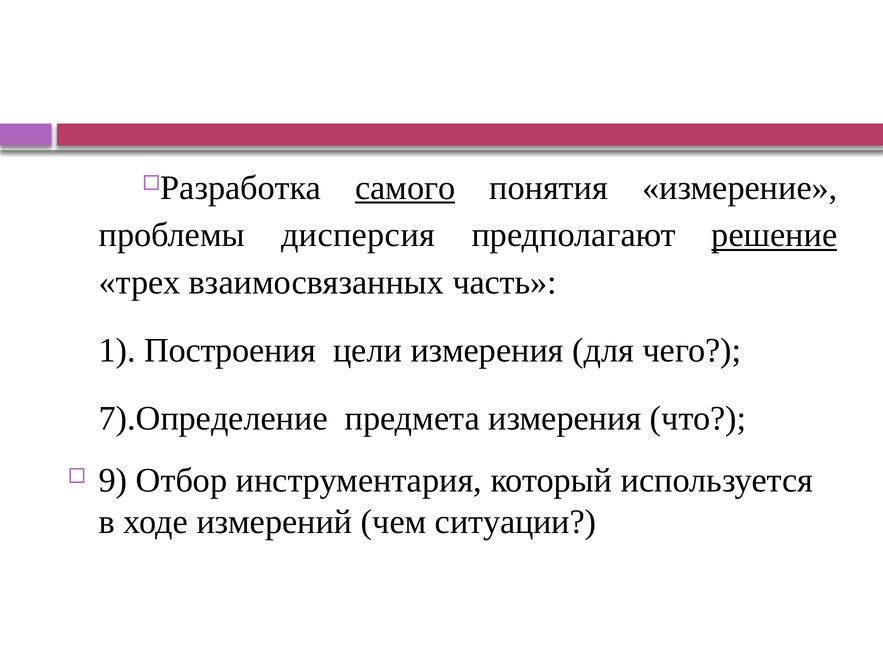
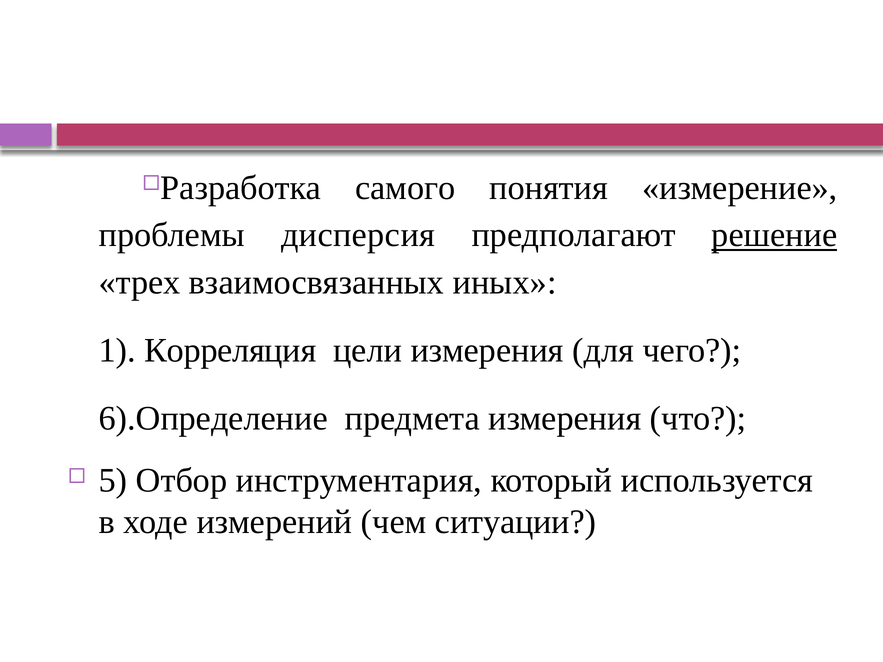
самого underline: present -> none (405, 188)
часть: часть -> иных (505, 283)
Построения: Построения -> Корреляция (230, 351)
7).Определение: 7).Определение -> 6).Определение (213, 419)
9: 9 -> 5 (113, 481)
